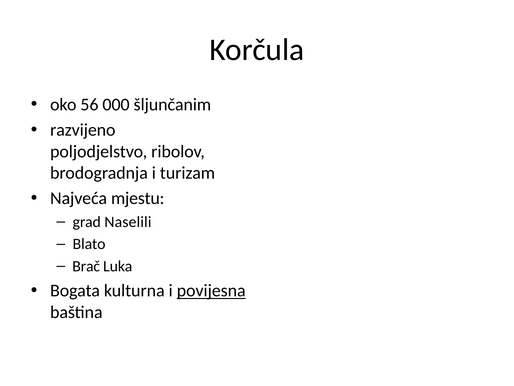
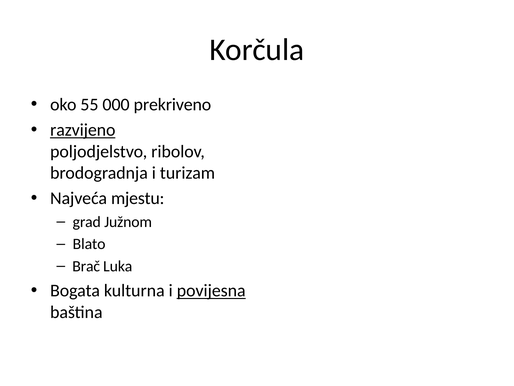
56: 56 -> 55 (89, 104)
šljunčanim: šljunčanim -> prekriveno (172, 104)
razvijeno underline: none -> present (83, 130)
Naselili: Naselili -> Južnom (128, 222)
